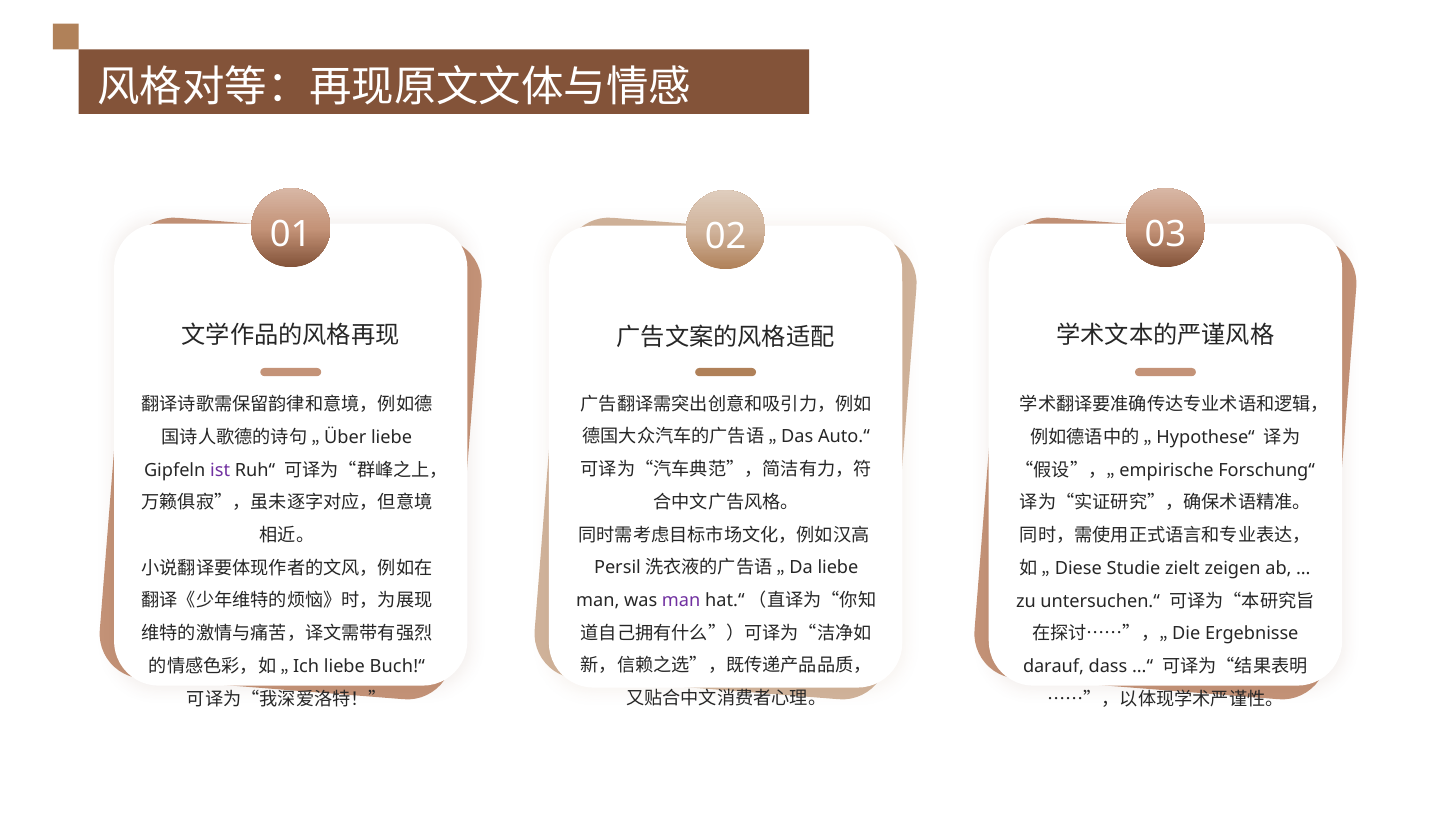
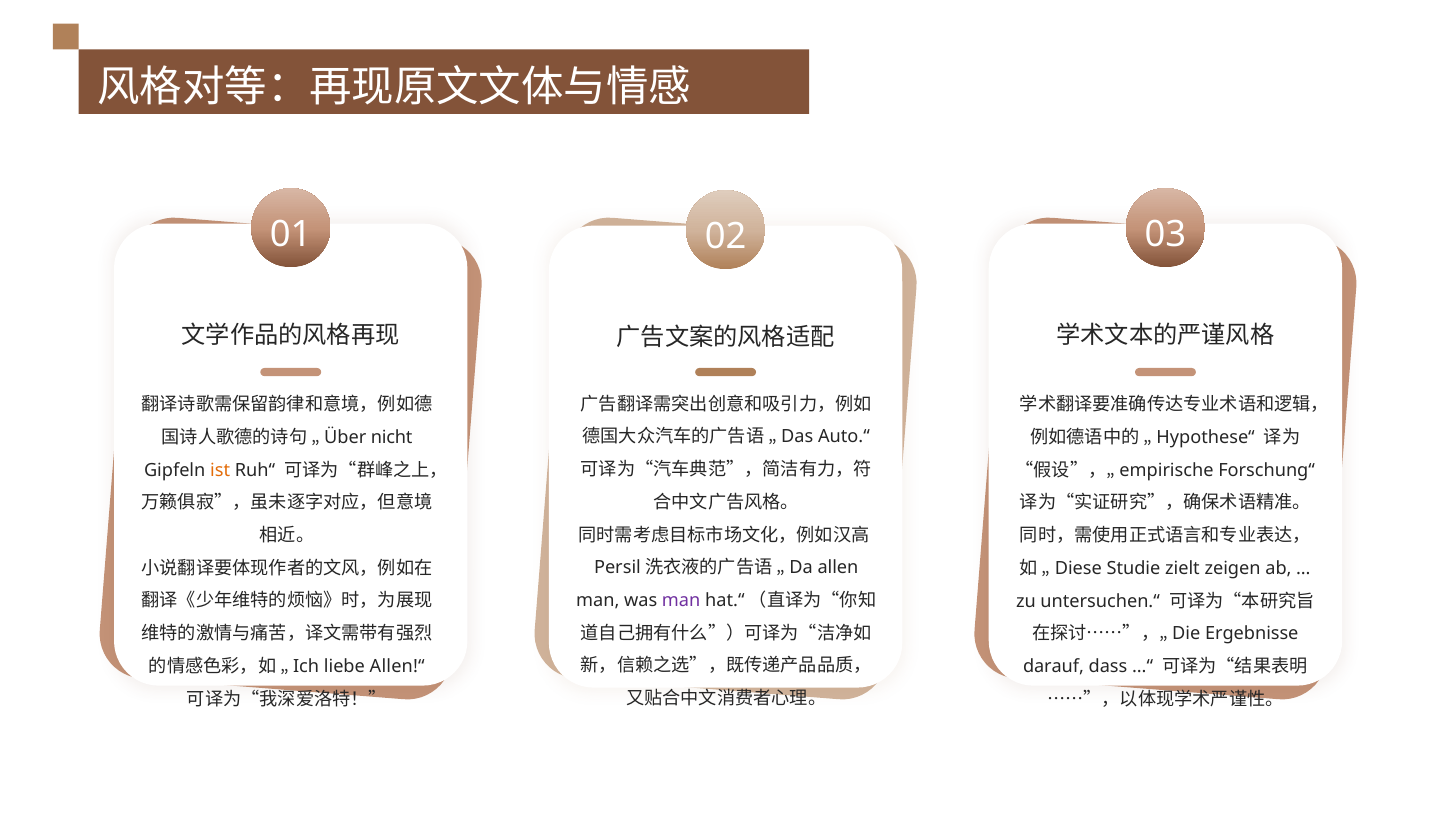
„Über liebe: liebe -> nicht (392, 438)
ist colour: purple -> orange (220, 470)
„Da liebe: liebe -> allen (838, 568)
Buch!“: Buch!“ -> Allen!“ (397, 667)
